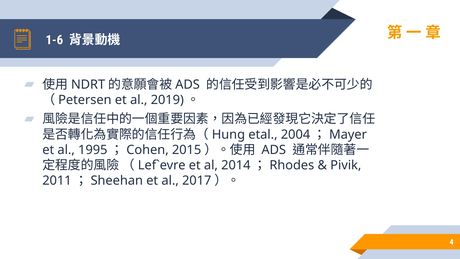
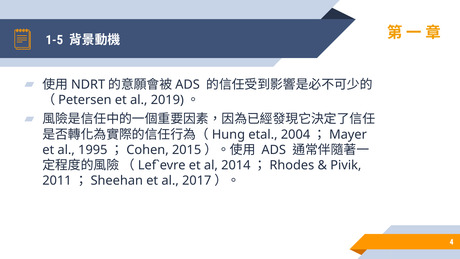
1-6: 1-6 -> 1-5 (54, 40)
